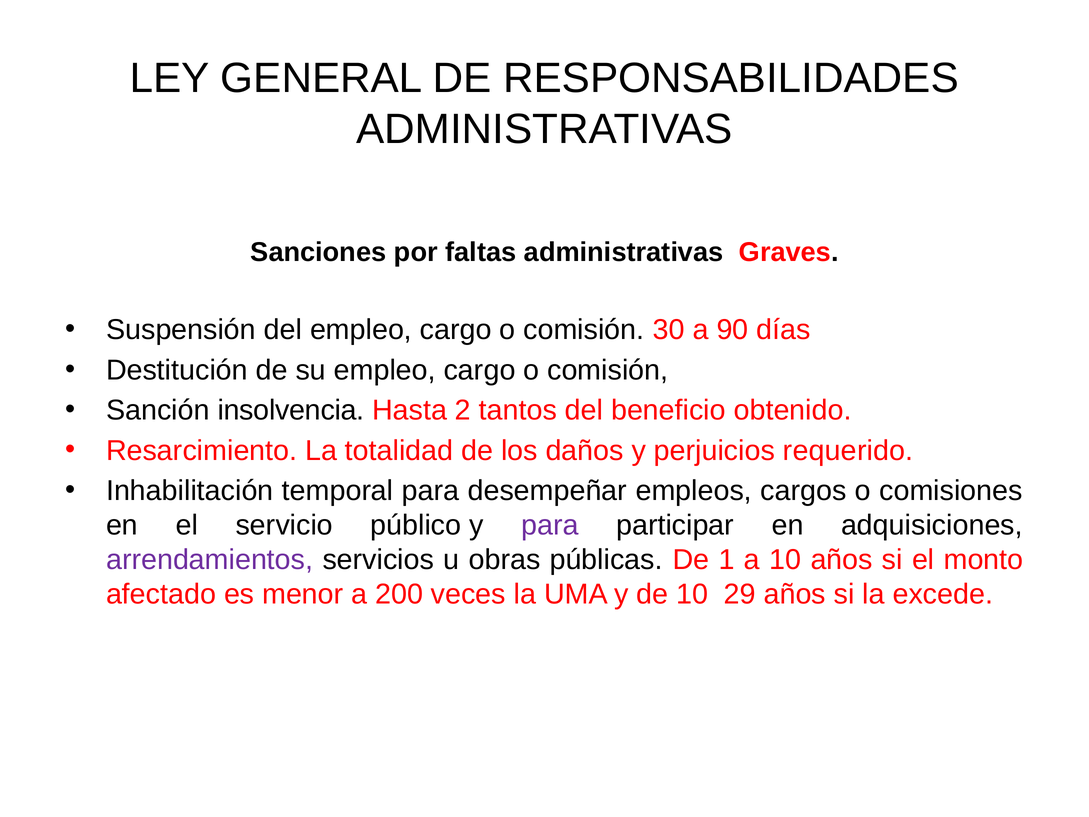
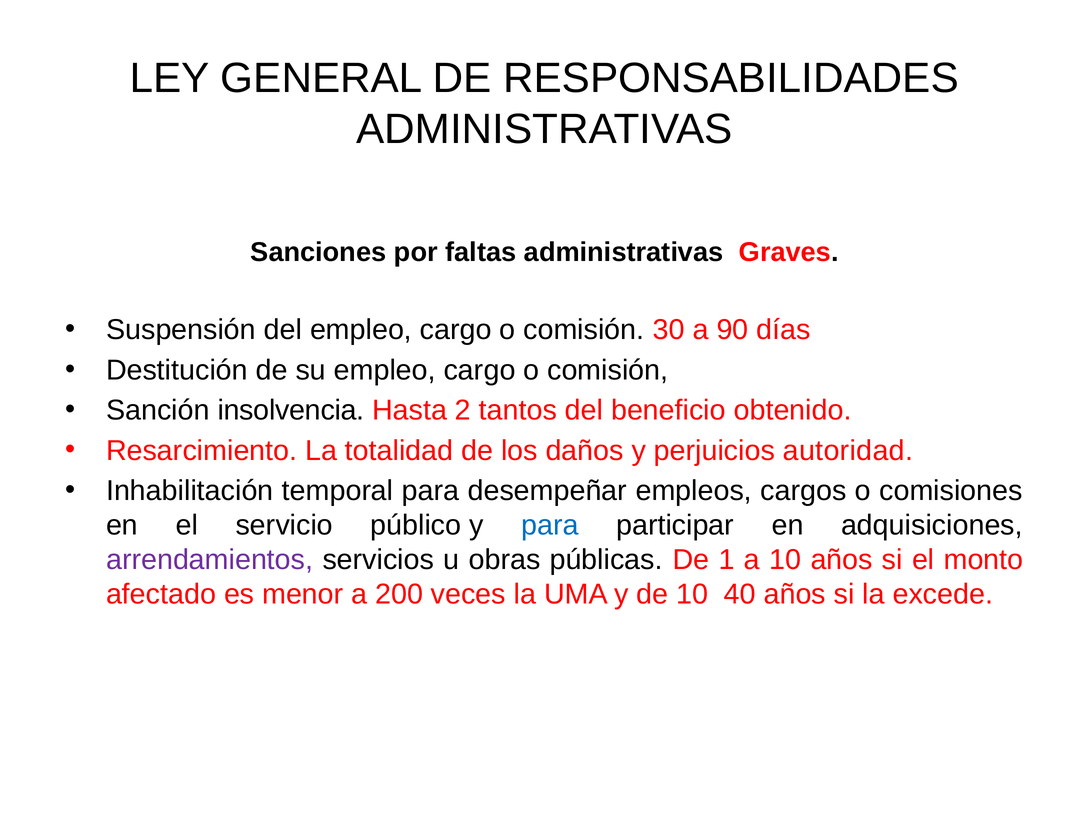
requerido: requerido -> autoridad (848, 450)
para colour: purple -> blue (550, 525)
29: 29 -> 40 (740, 594)
